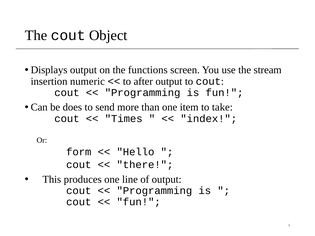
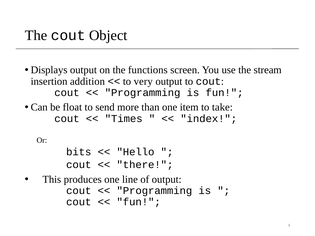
numeric: numeric -> addition (87, 81)
after: after -> very (143, 81)
does: does -> float (72, 107)
form: form -> bits (79, 152)
